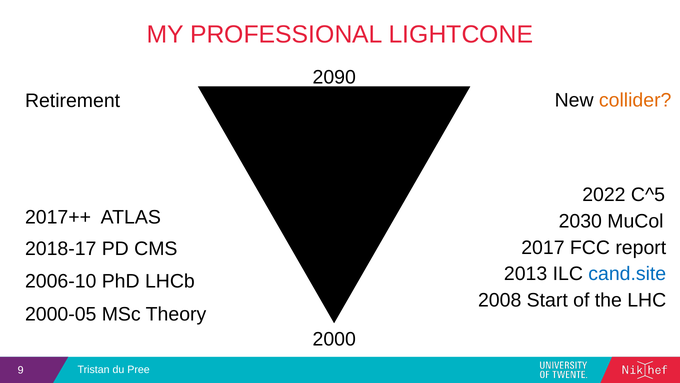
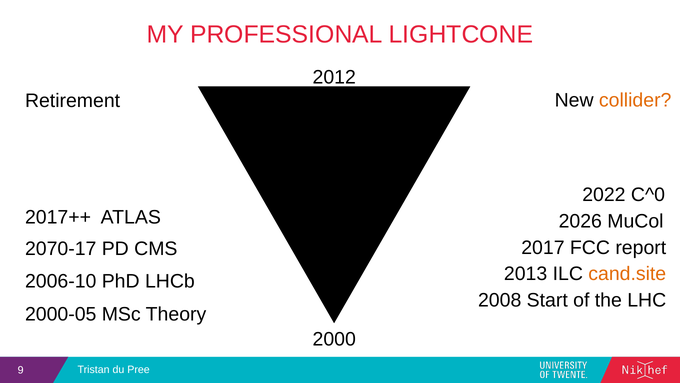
2090: 2090 -> 2012 (334, 77)
C^5: C^5 -> C^0 (648, 194)
2030: 2030 -> 2026 (580, 221)
2018-17: 2018-17 -> 2070-17 (61, 249)
cand.site colour: blue -> orange (627, 273)
